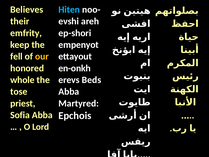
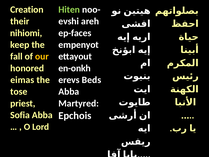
Believes: Believes -> Creation (27, 10)
Hiten colour: light blue -> light green (69, 10)
emfrity: emfrity -> nihiomi (26, 33)
ep-shori: ep-shori -> ep-faces (75, 33)
fell: fell -> fall (16, 56)
whole: whole -> eimas (22, 80)
